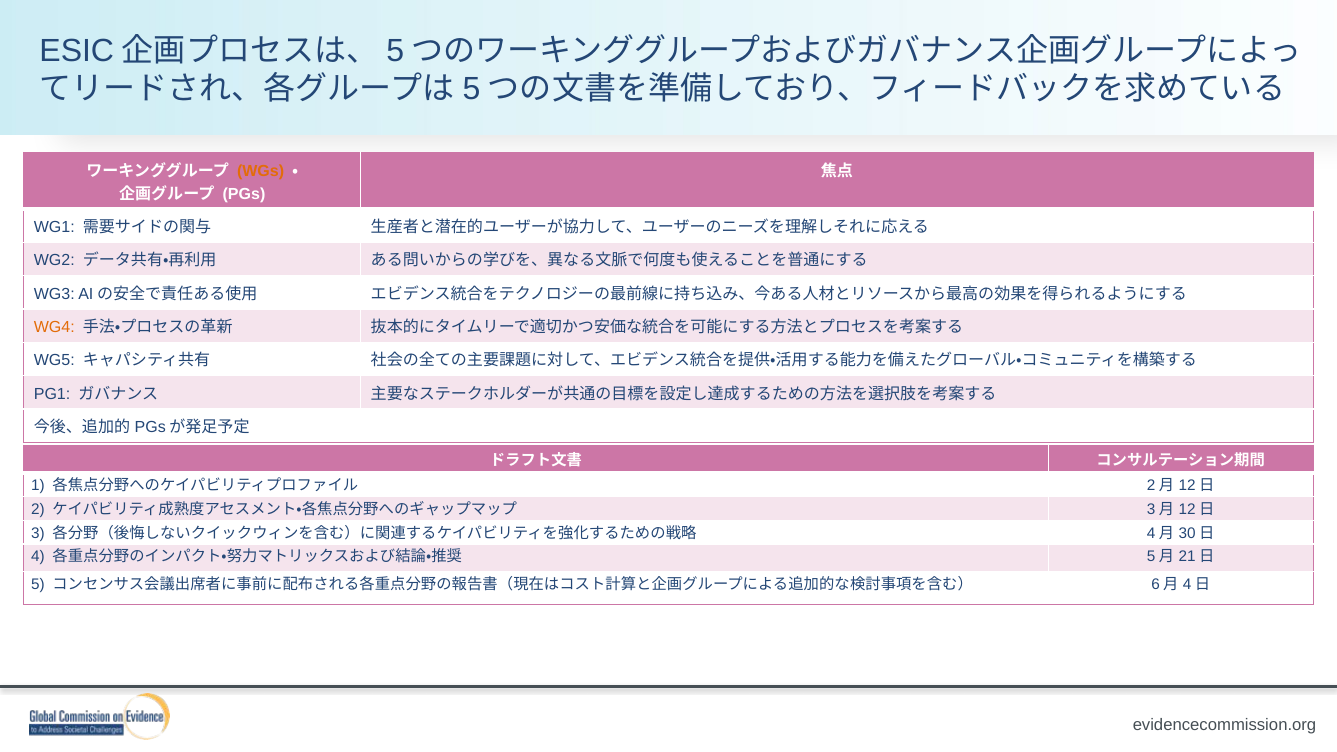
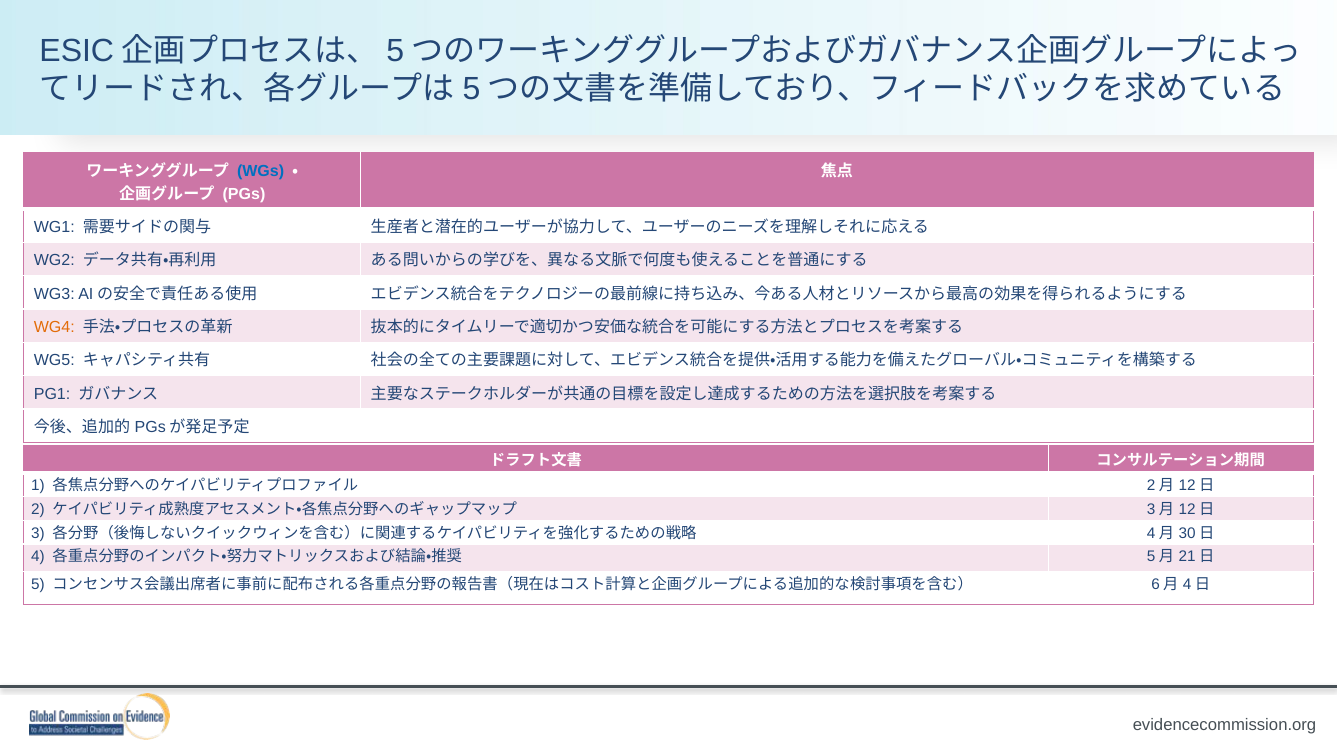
WGs colour: orange -> blue (261, 171)
